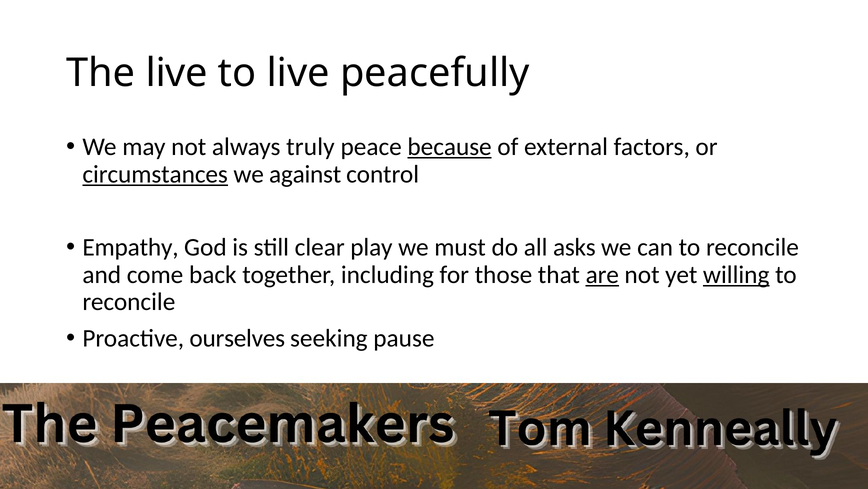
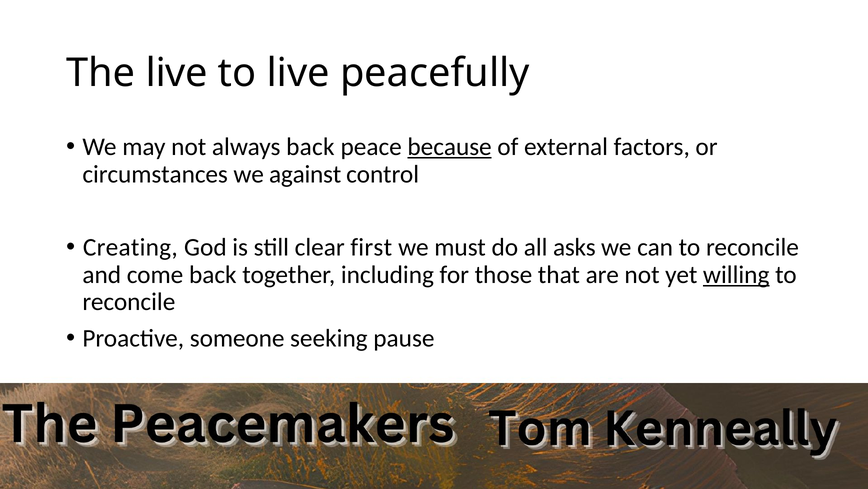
always truly: truly -> back (310, 147)
circumstances underline: present -> none (155, 174)
Empathy: Empathy -> Creating (130, 247)
play: play -> first (371, 247)
are underline: present -> none (602, 274)
ourselves: ourselves -> someone (237, 338)
